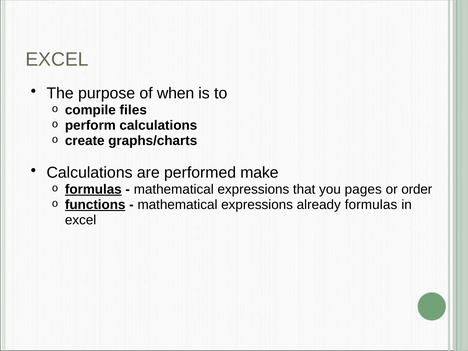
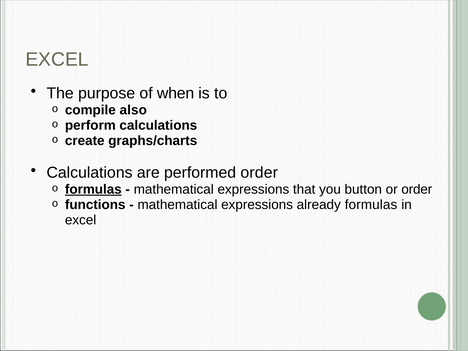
files: files -> also (133, 110)
performed make: make -> order (259, 173)
pages: pages -> button (363, 189)
functions underline: present -> none (95, 205)
